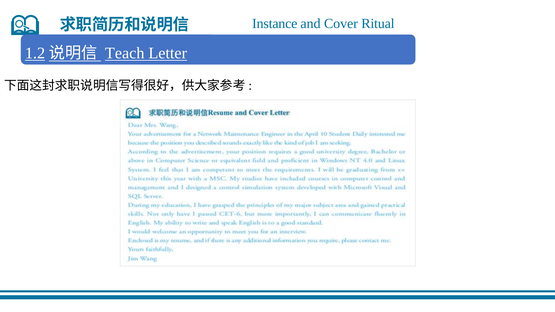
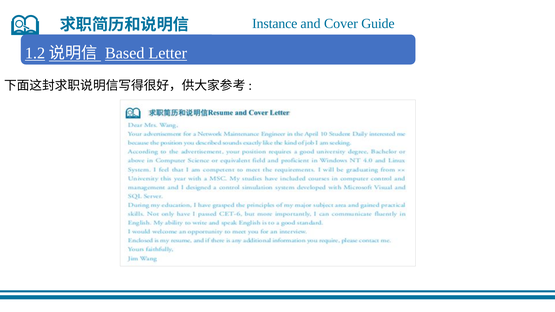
Ritual: Ritual -> Guide (378, 23)
Teach: Teach -> Based (125, 53)
